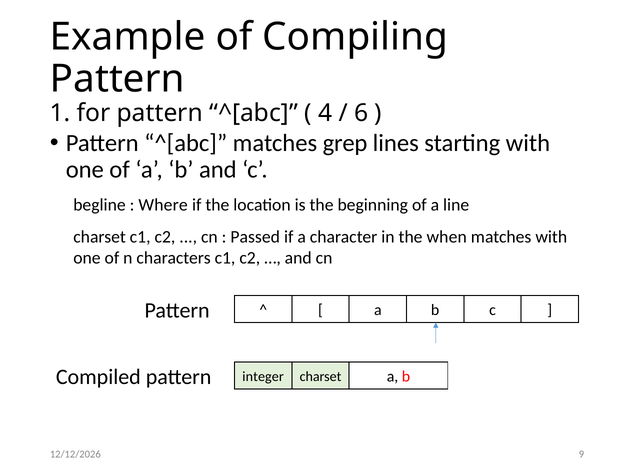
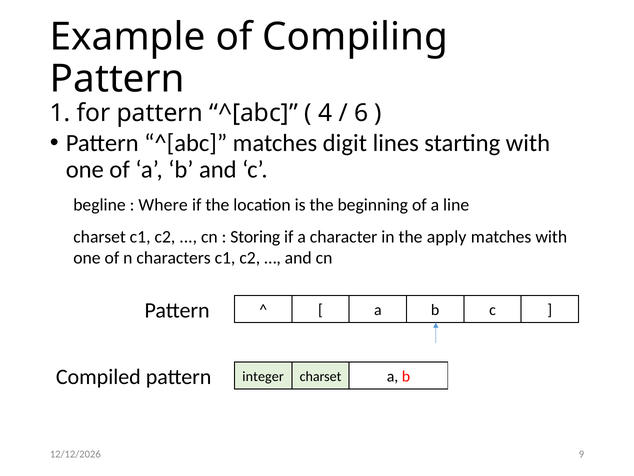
grep: grep -> digit (345, 143)
Passed: Passed -> Storing (255, 237)
when: when -> apply (447, 237)
